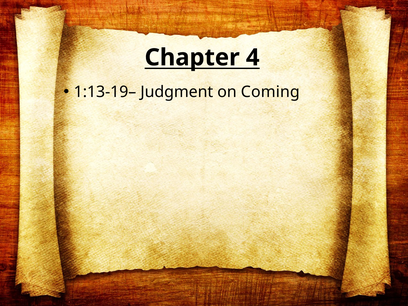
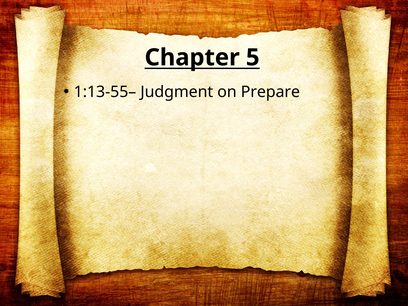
4: 4 -> 5 (253, 57)
1:13-19–: 1:13-19– -> 1:13-55– (105, 92)
Coming: Coming -> Prepare (270, 92)
